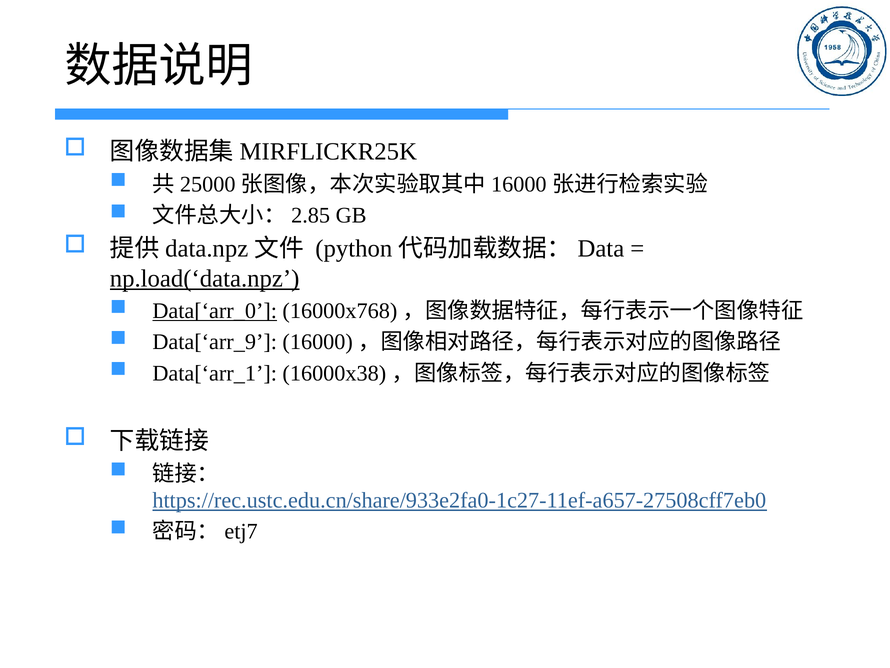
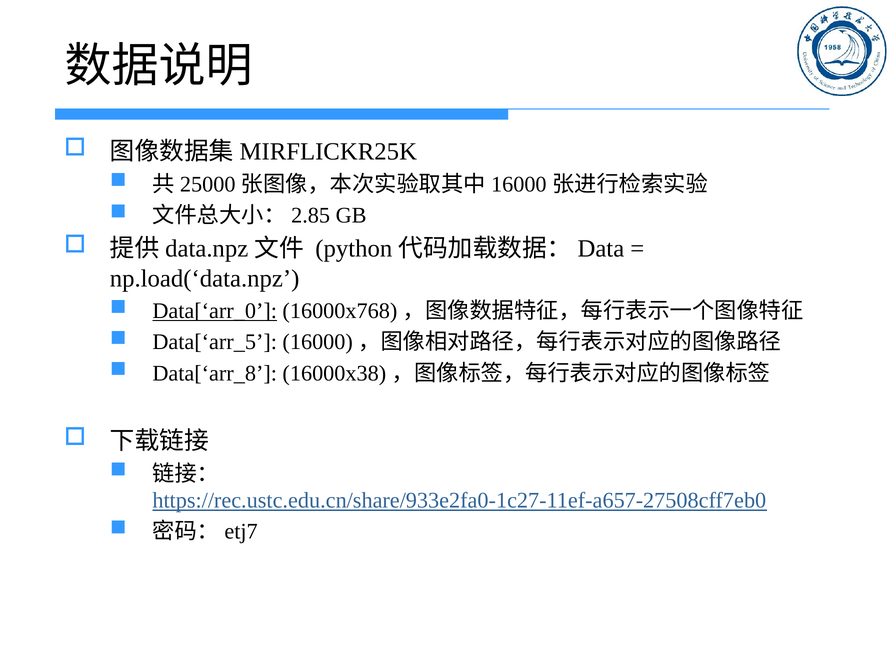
np.load(‘data.npz underline: present -> none (205, 278)
Data[‘arr_9: Data[‘arr_9 -> Data[‘arr_5 (215, 342)
Data[‘arr_1: Data[‘arr_1 -> Data[‘arr_8 (215, 373)
